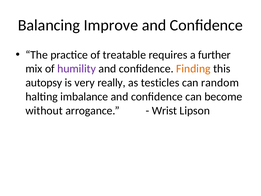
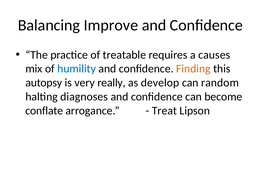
further: further -> causes (214, 55)
humility colour: purple -> blue (77, 69)
testicles: testicles -> develop (160, 83)
imbalance: imbalance -> diagnoses (84, 97)
without: without -> conflate (44, 110)
Wrist: Wrist -> Treat (164, 110)
